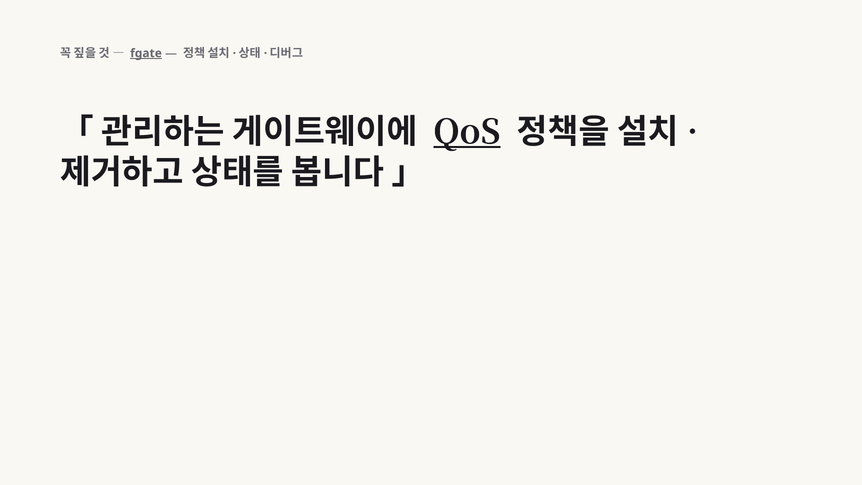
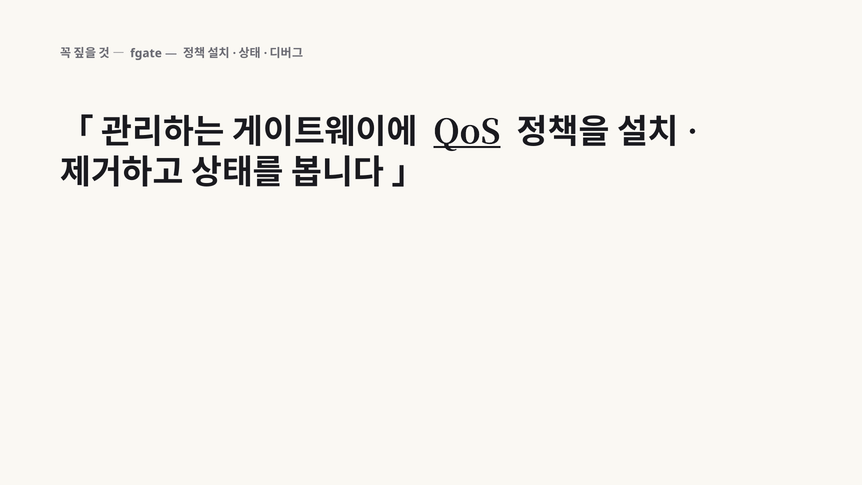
fgate underline: present -> none (146, 53)
